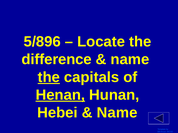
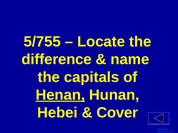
5/896: 5/896 -> 5/755 (42, 42)
the underline: present -> none (49, 77)
Name: Name -> Cover (117, 113)
